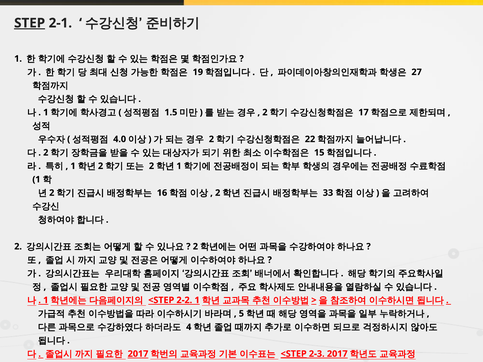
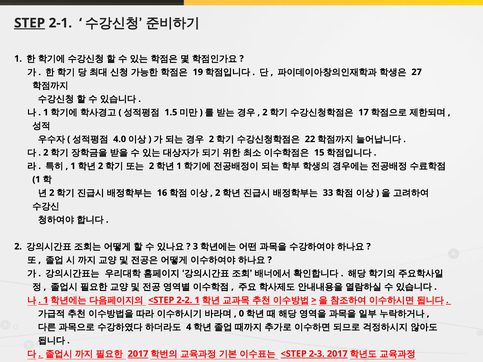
2: 2 -> 3 (195, 247)
5: 5 -> 0 (241, 314)
<STEP underline: present -> none (294, 354)
